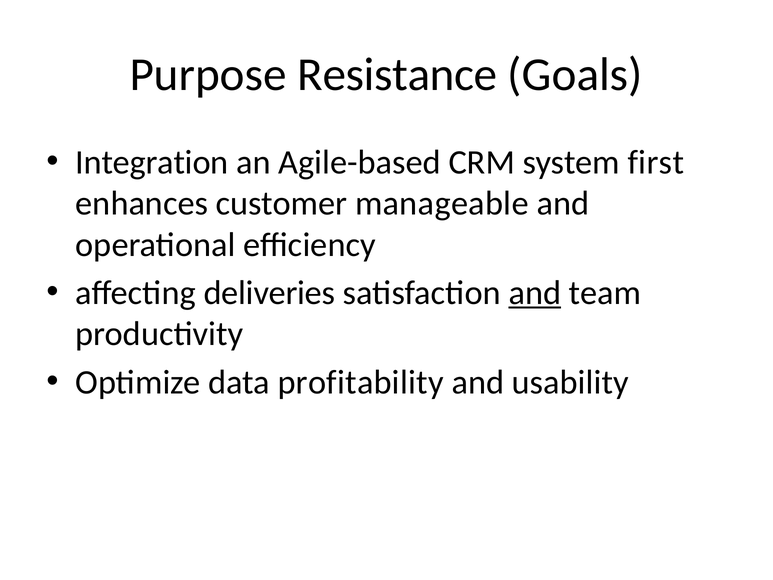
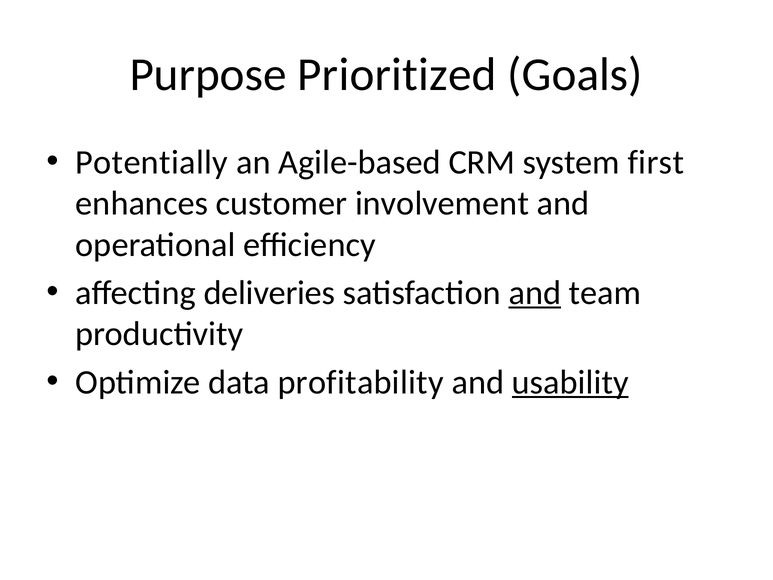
Resistance: Resistance -> Prioritized (397, 75)
Integration: Integration -> Potentially (152, 162)
manageable: manageable -> involvement (442, 203)
usability underline: none -> present (570, 382)
